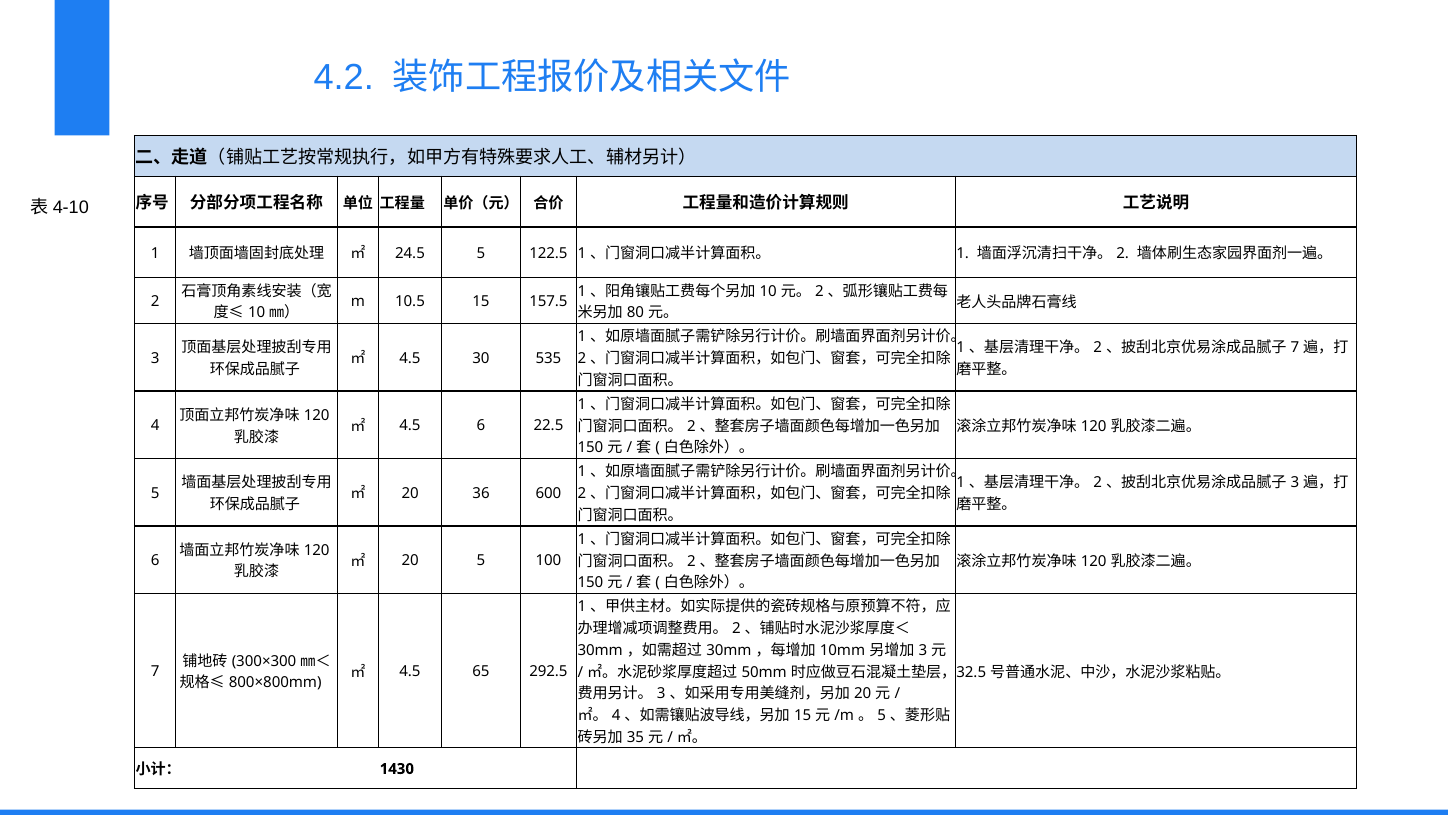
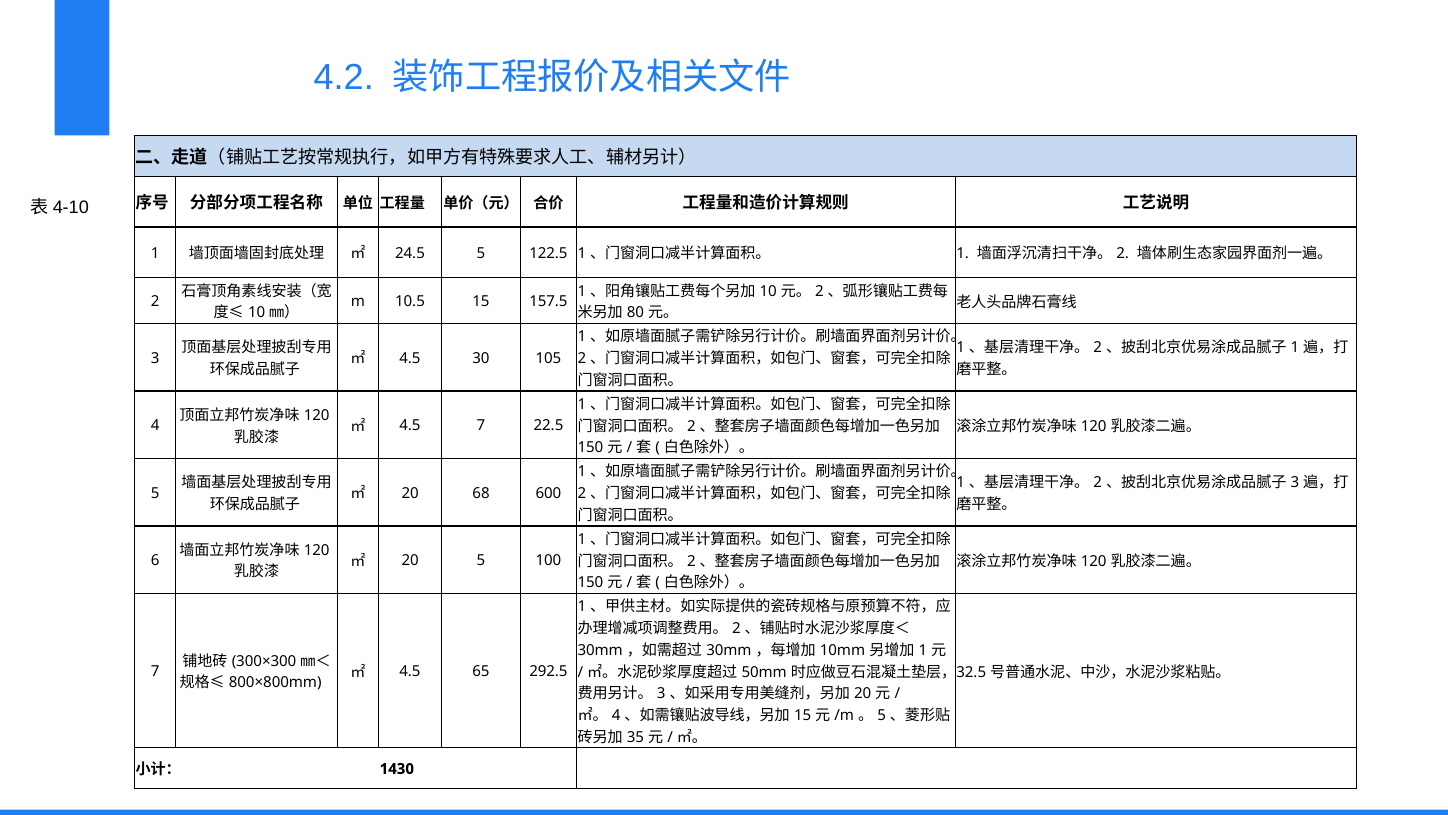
7: 7 -> 1 (1295, 348)
535: 535 -> 105 (549, 358)
4.5 6: 6 -> 7 (481, 425)
36: 36 -> 68 (481, 493)
3: 3 -> 1 (923, 650)
